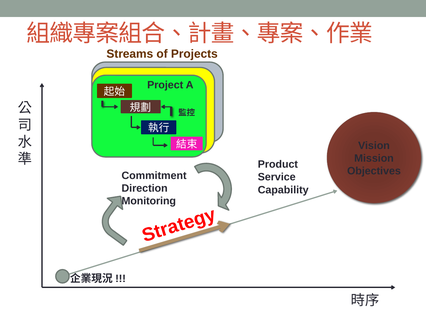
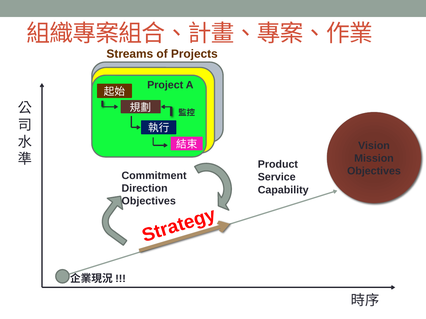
Monitoring: Monitoring -> Objectives (149, 201)
